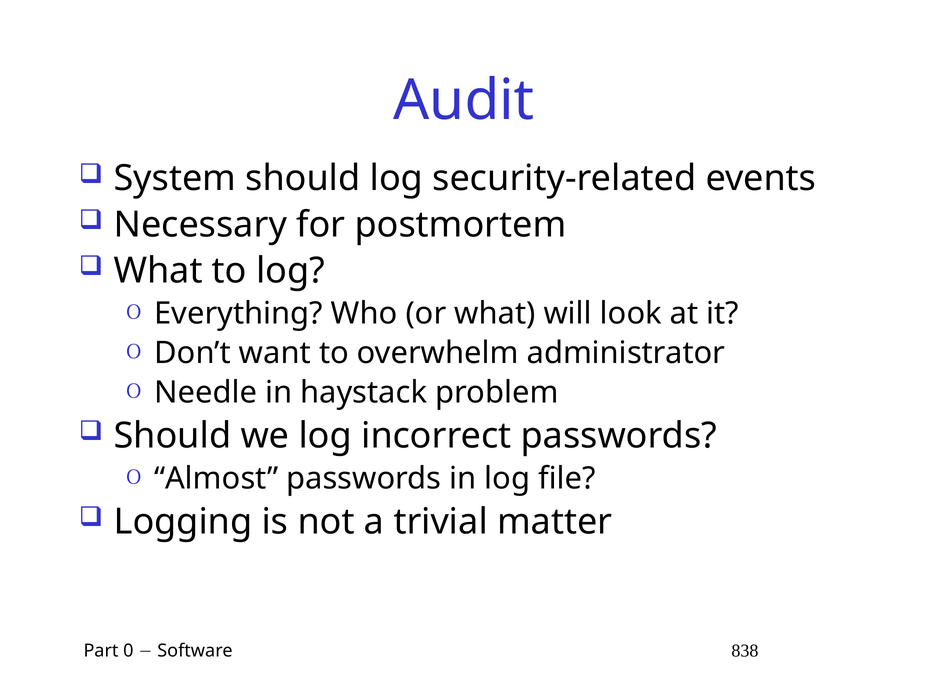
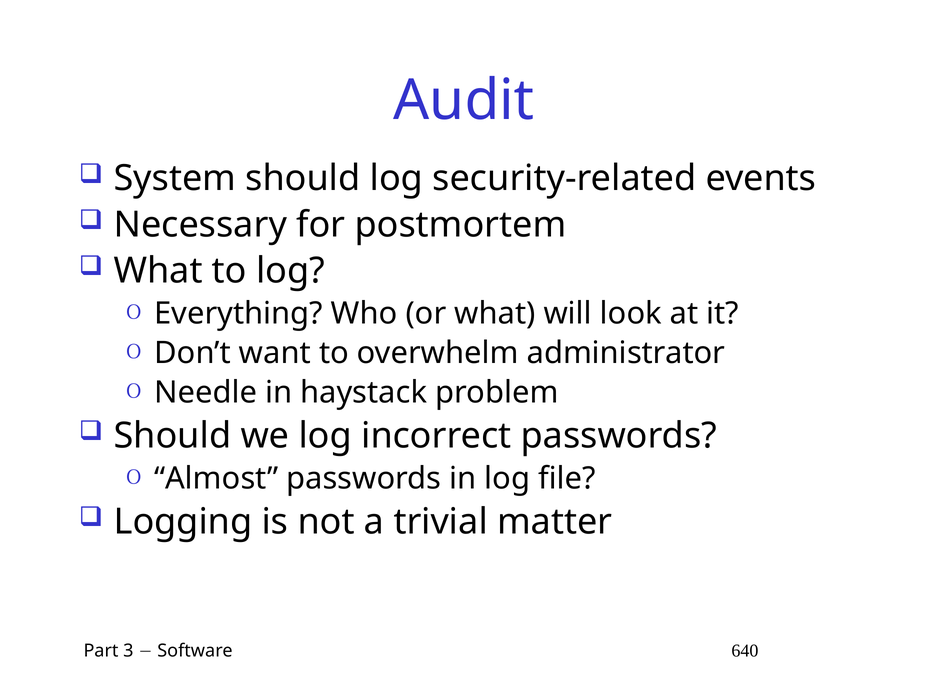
0: 0 -> 3 (128, 651)
838: 838 -> 640 (745, 651)
